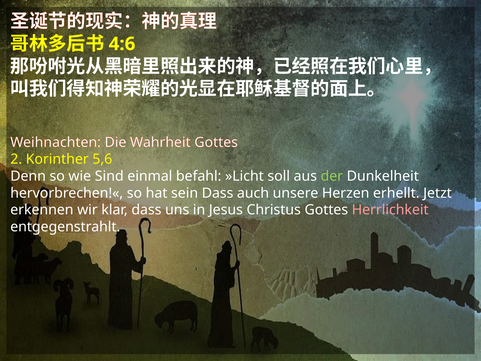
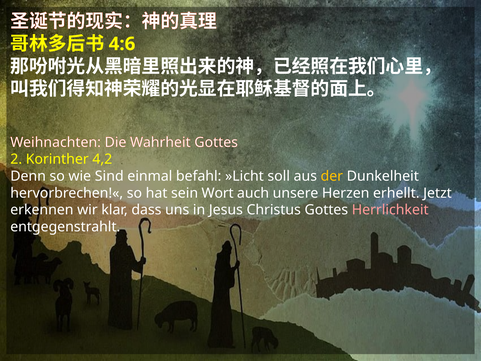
5,6: 5,6 -> 4,2 (102, 159)
der colour: light green -> yellow (332, 176)
sein Dass: Dass -> Wort (218, 193)
